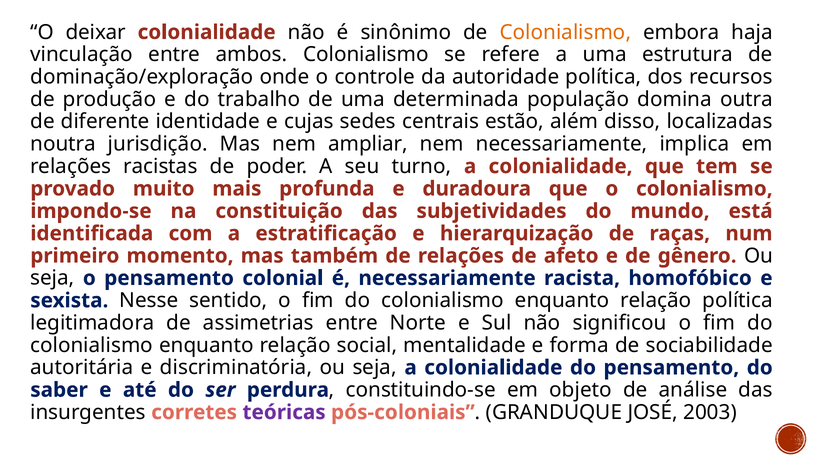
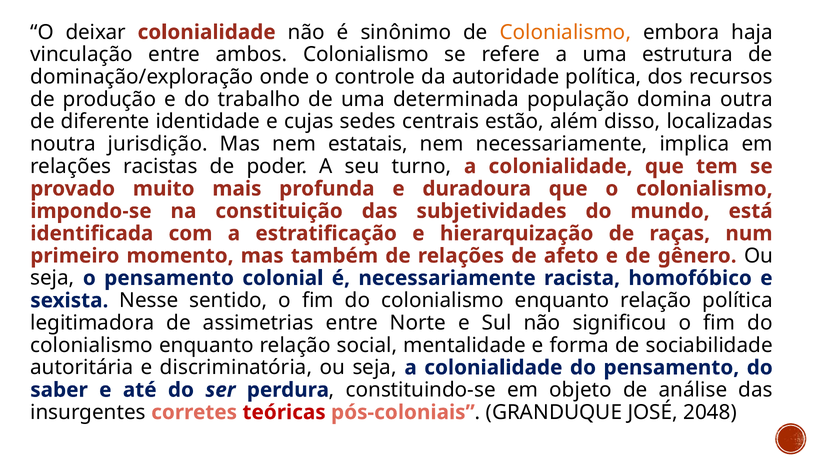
ampliar: ampliar -> estatais (368, 144)
teóricas colour: purple -> red (284, 413)
2003: 2003 -> 2048 (710, 413)
